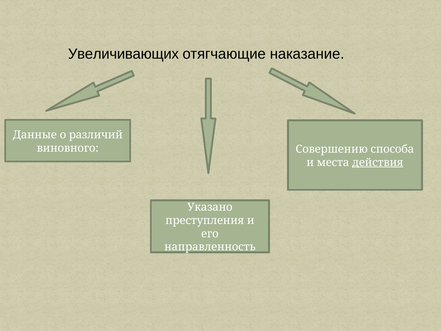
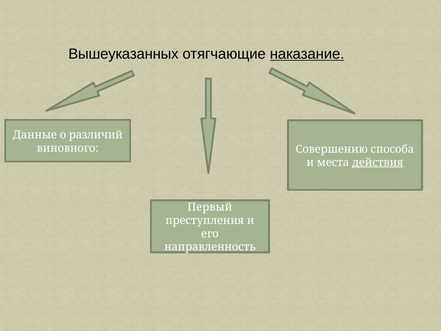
Увеличивающих: Увеличивающих -> Вышеуказанных (123, 54)
наказание underline: none -> present (307, 54)
Указано: Указано -> Первый (210, 207)
